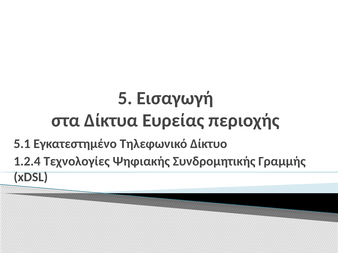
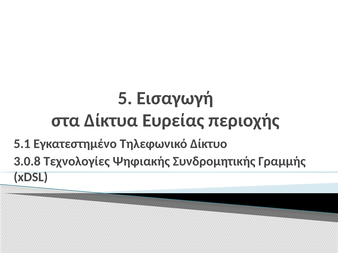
1.2.4: 1.2.4 -> 3.0.8 (27, 162)
